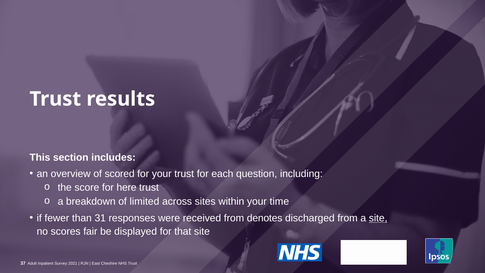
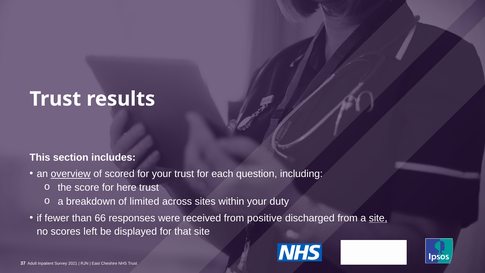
overview underline: none -> present (71, 174)
time: time -> duty (279, 201)
31: 31 -> 66 (100, 218)
denotes: denotes -> positive (265, 218)
fair: fair -> left (90, 231)
